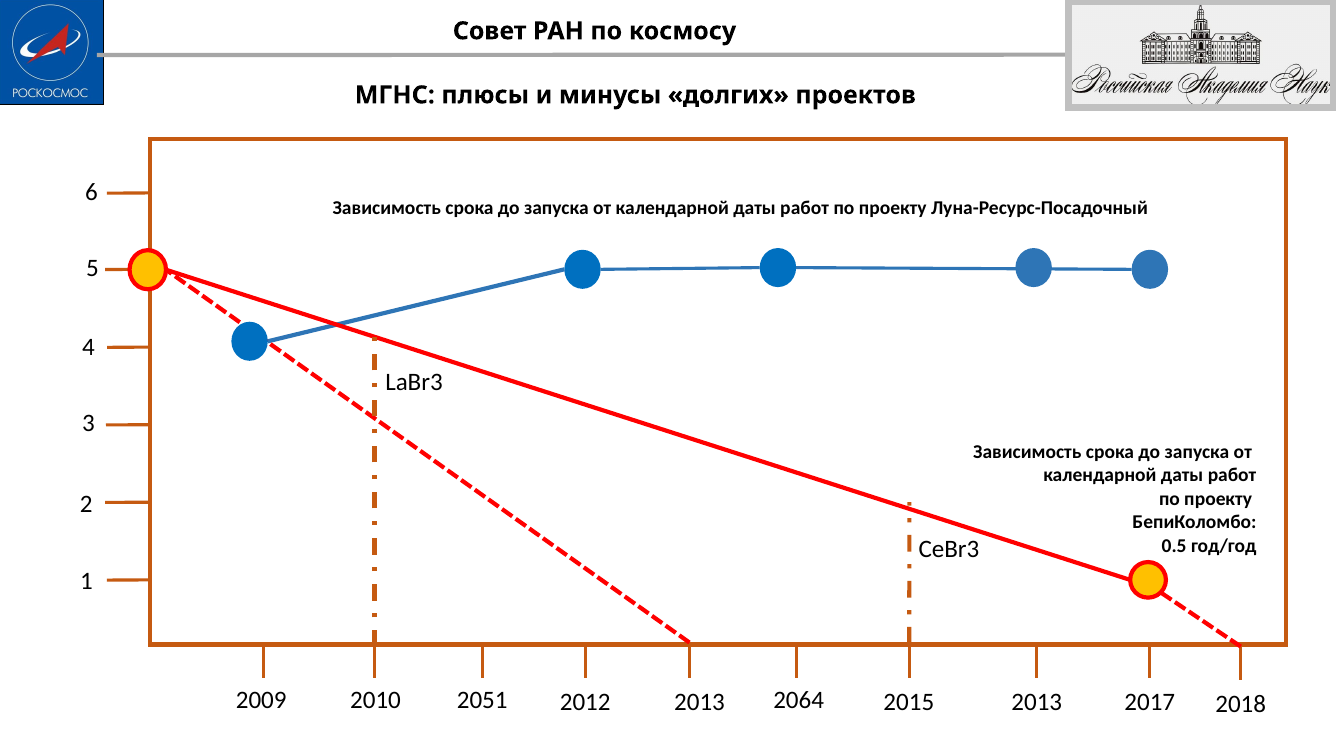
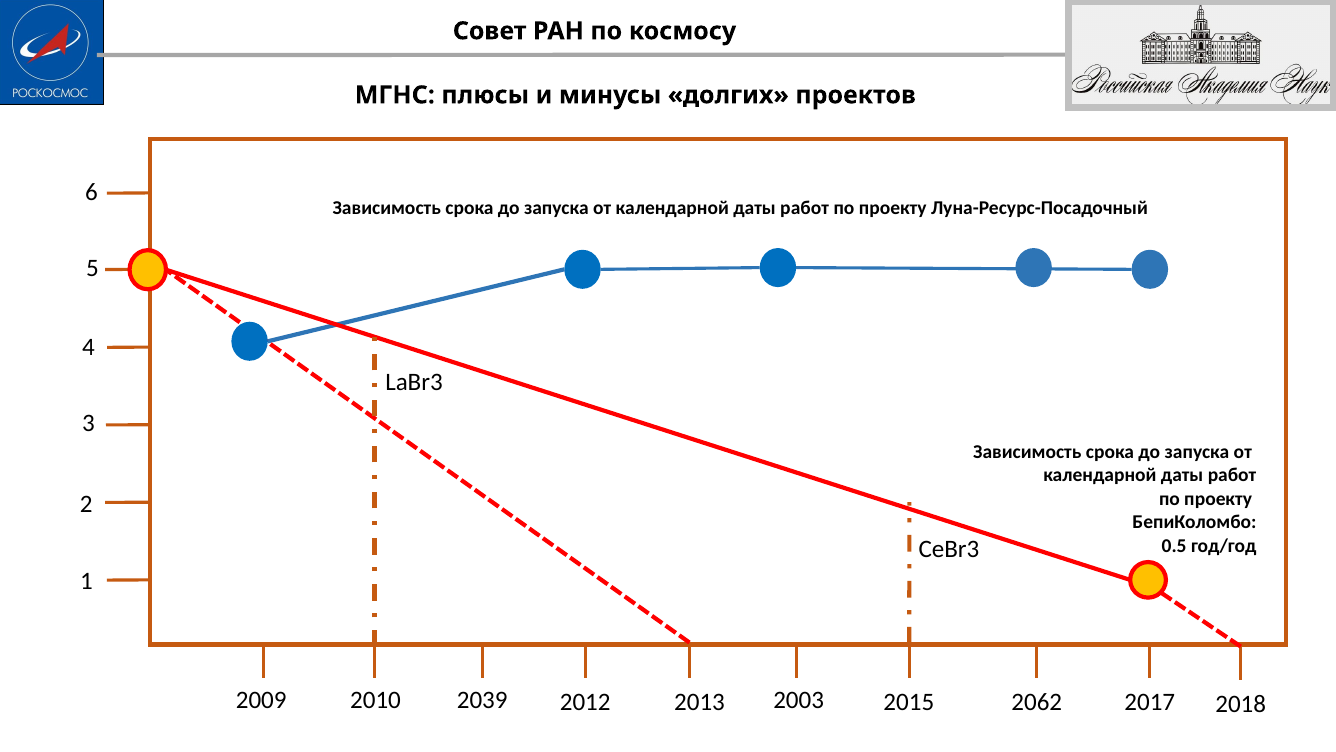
2051: 2051 -> 2039 (482, 700)
2064: 2064 -> 2003 (799, 700)
2015 2013: 2013 -> 2062 (1037, 702)
